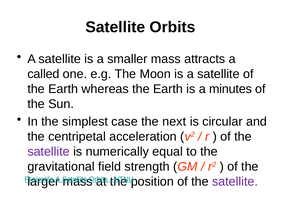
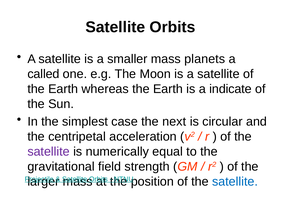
attracts: attracts -> planets (205, 59)
minutes: minutes -> indicate (230, 89)
satellite colour: purple -> blue (235, 181)
